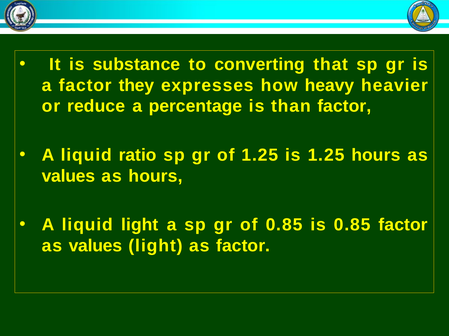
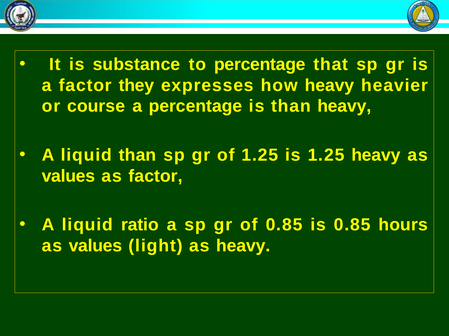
to converting: converting -> percentage (260, 65)
reduce: reduce -> course (96, 106)
than factor: factor -> heavy (344, 106)
liquid ratio: ratio -> than (138, 155)
1.25 hours: hours -> heavy (376, 155)
as hours: hours -> factor (156, 176)
liquid light: light -> ratio (140, 225)
0.85 factor: factor -> hours (403, 225)
as factor: factor -> heavy (243, 246)
